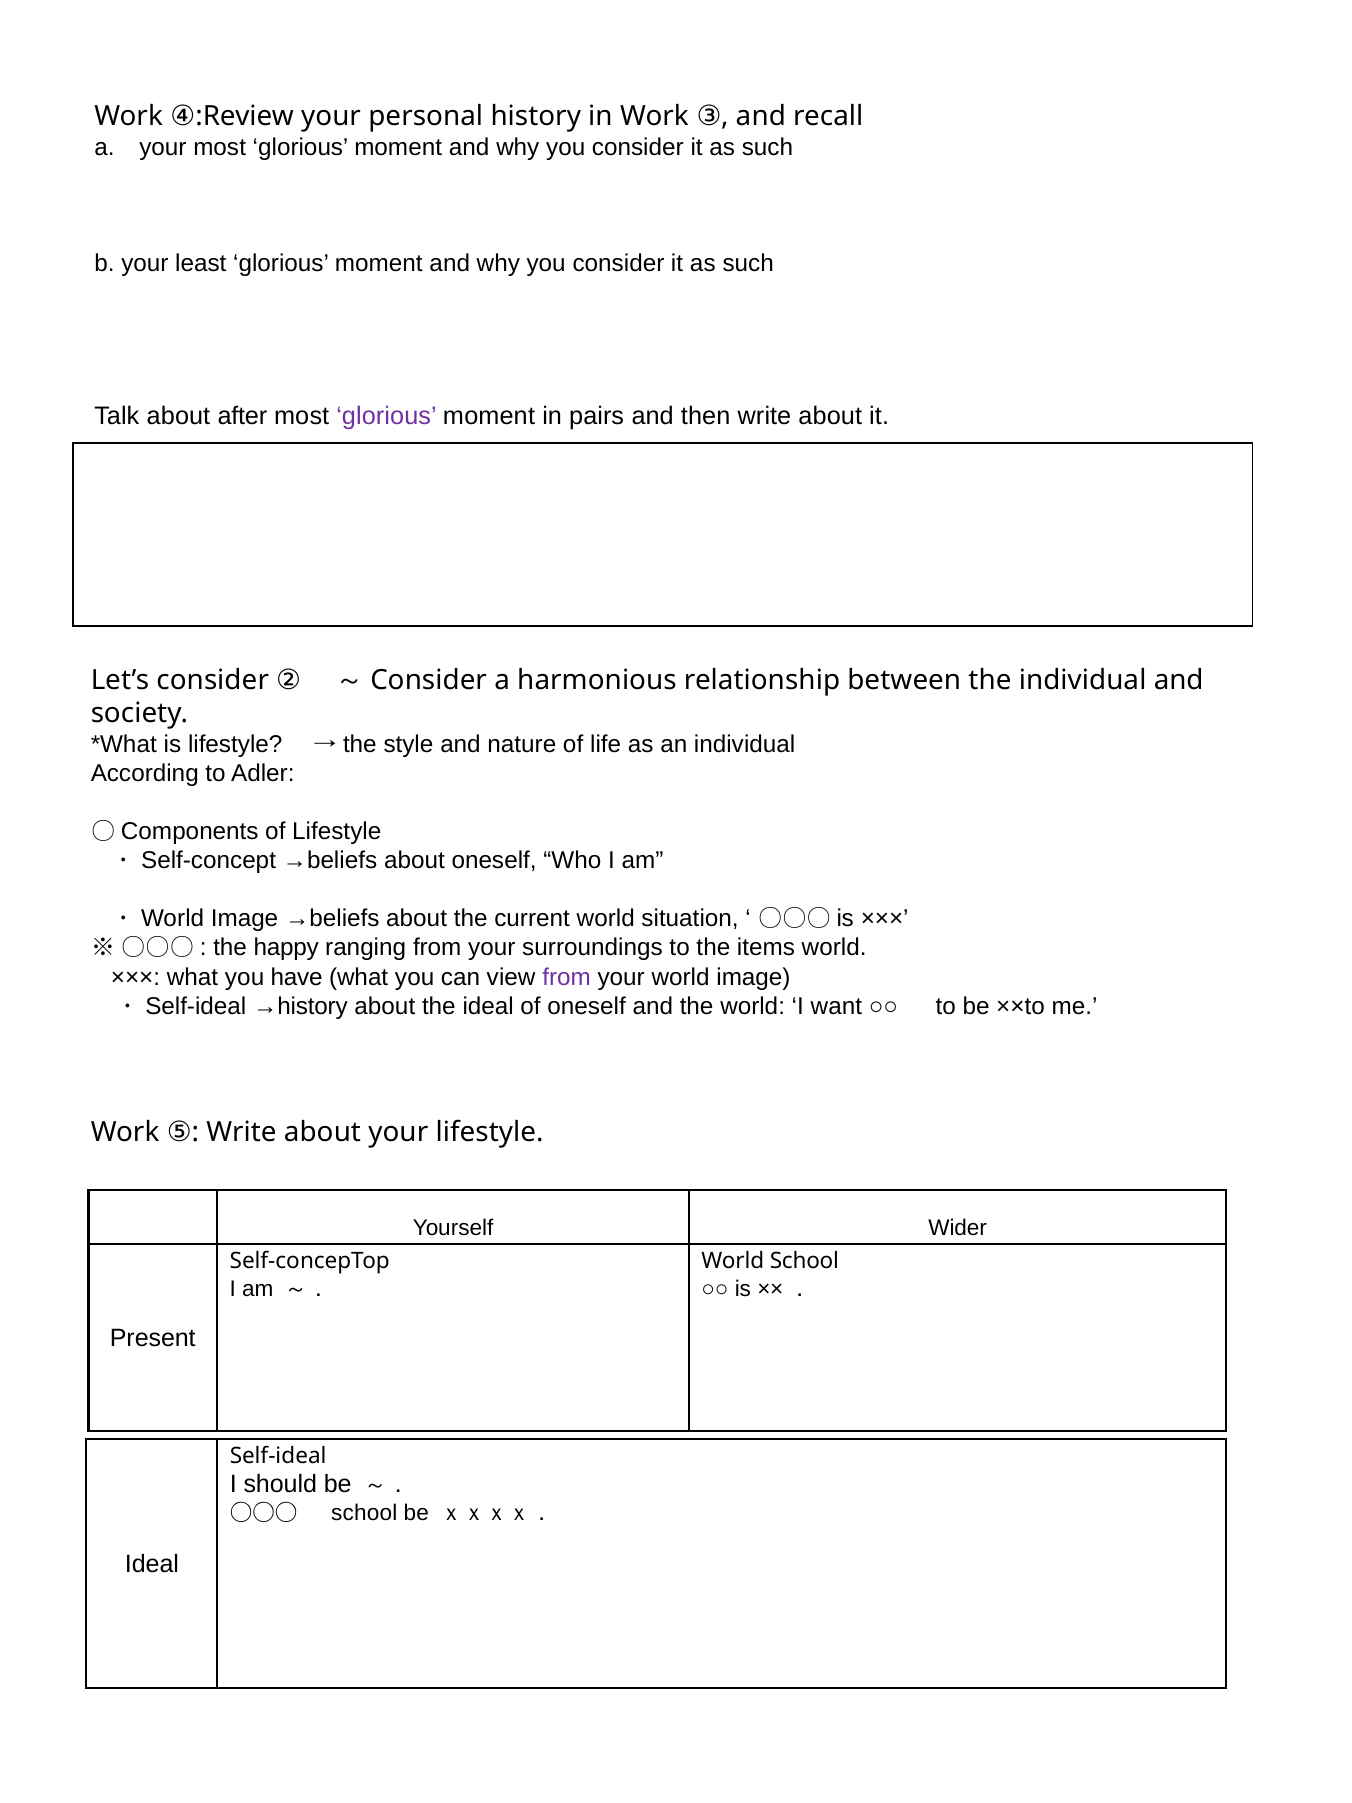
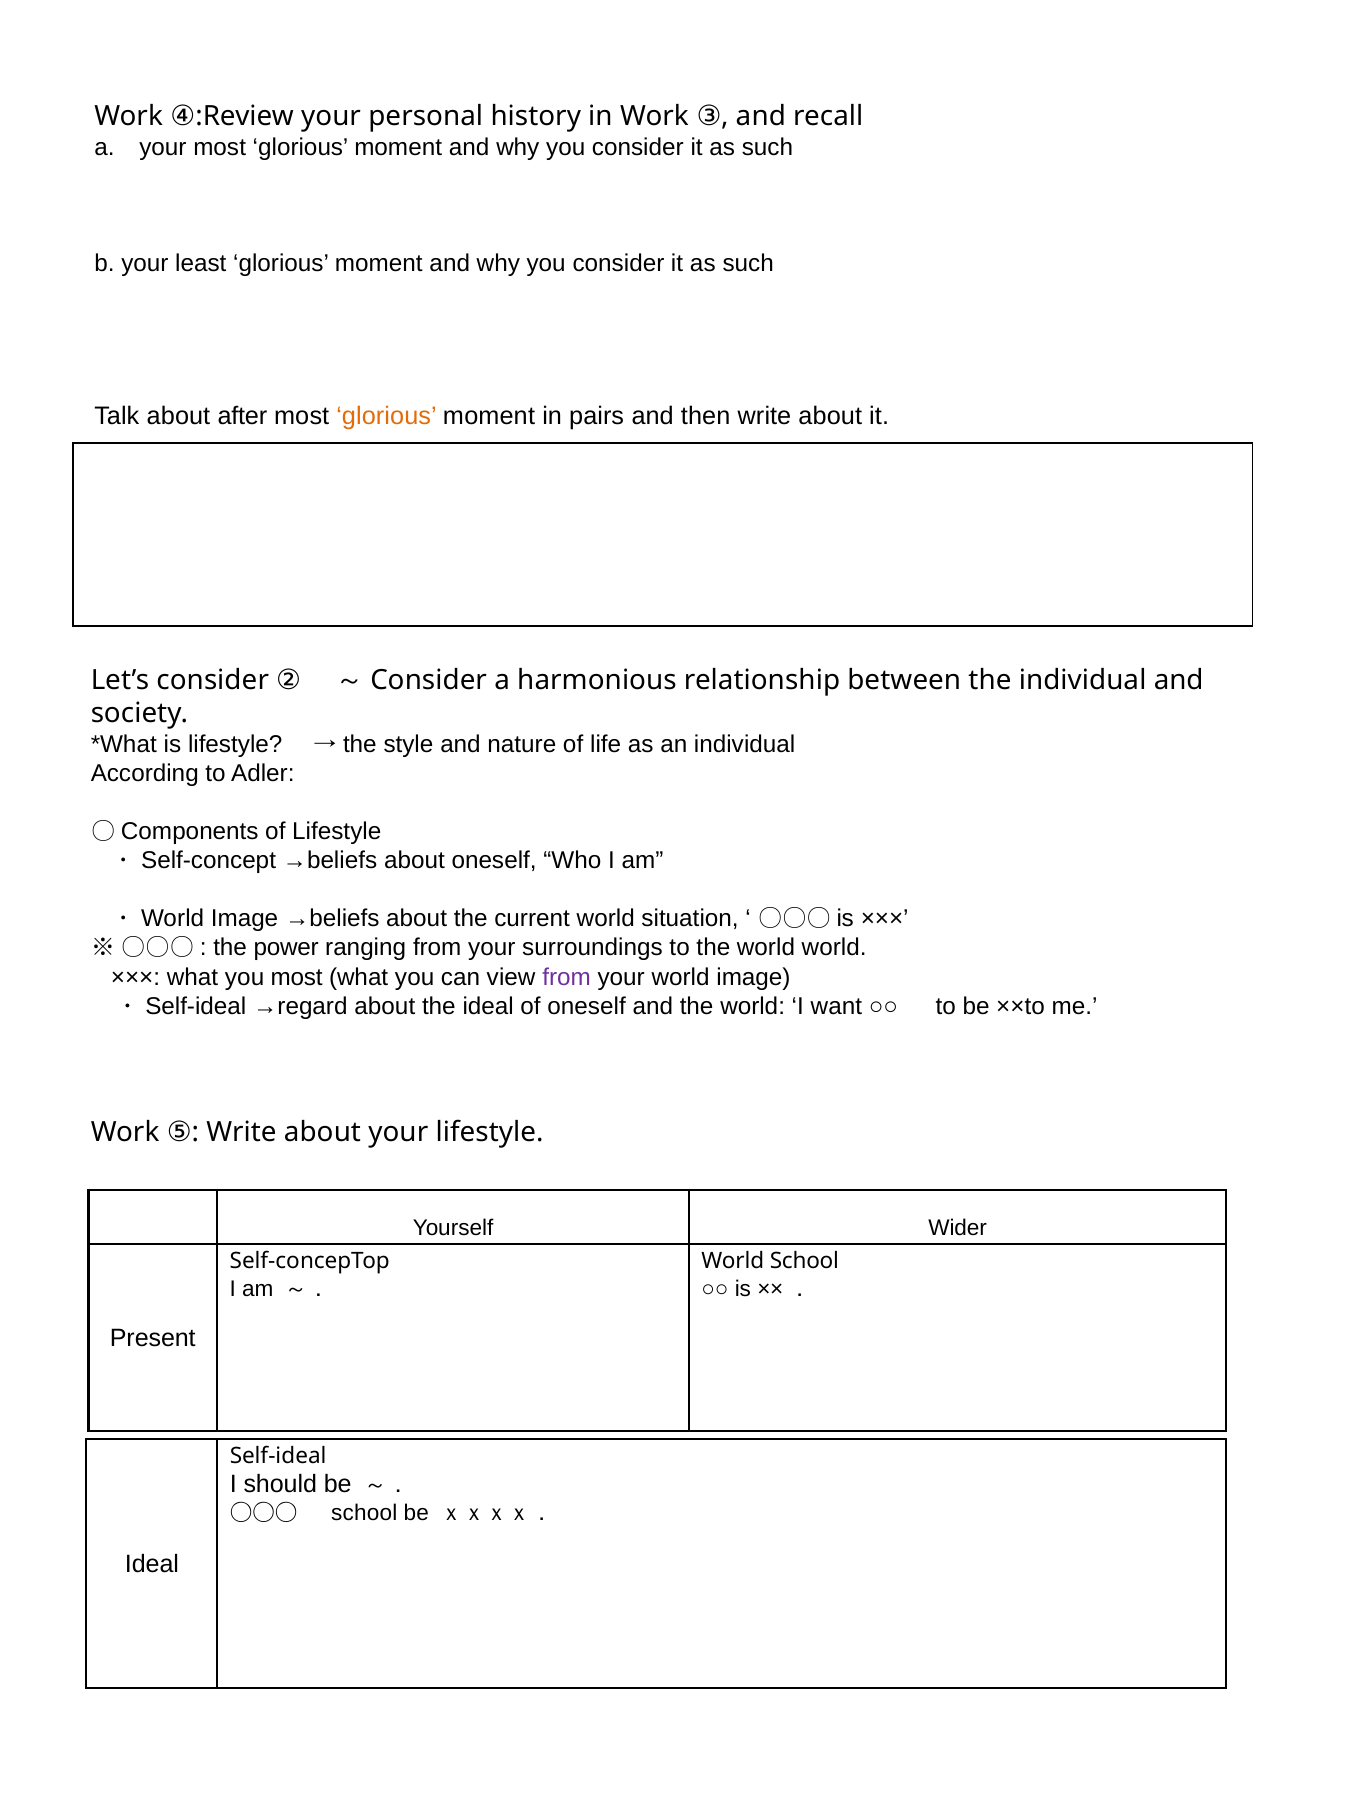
glorious colour: purple -> orange (387, 416)
happy: happy -> power (286, 948)
to the items: items -> world (766, 948)
you have: have -> most (297, 977)
→history: →history -> →regard (300, 1006)
